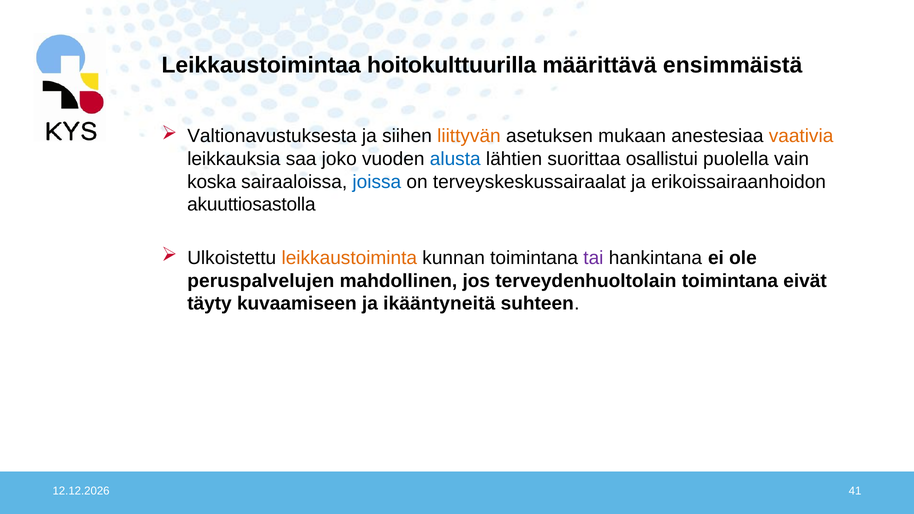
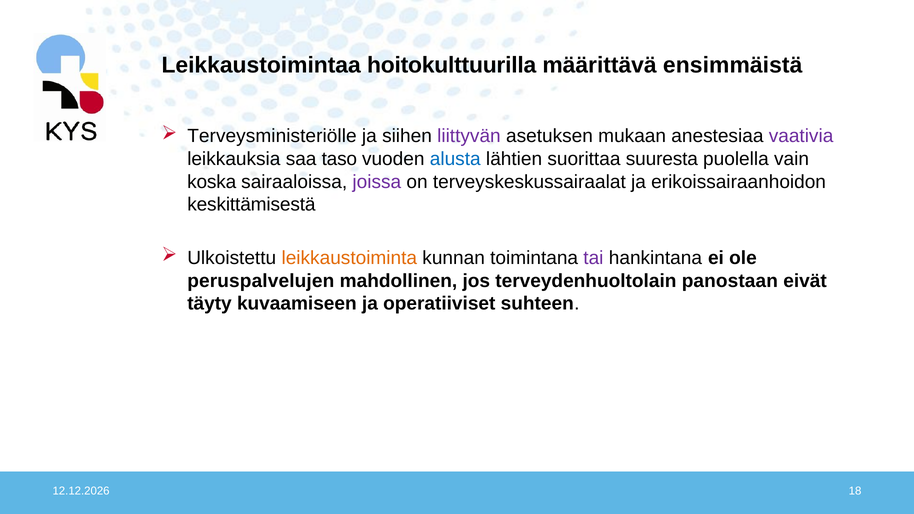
Valtionavustuksesta: Valtionavustuksesta -> Terveysministeriölle (272, 136)
liittyvän colour: orange -> purple (469, 136)
vaativia colour: orange -> purple (801, 136)
joko: joko -> taso (339, 159)
osallistui: osallistui -> suuresta (662, 159)
joissa colour: blue -> purple (377, 182)
akuuttiosastolla: akuuttiosastolla -> keskittämisestä (251, 205)
terveydenhuoltolain toimintana: toimintana -> panostaan (730, 281)
ikääntyneitä: ikääntyneitä -> operatiiviset (439, 304)
41: 41 -> 18 (855, 491)
